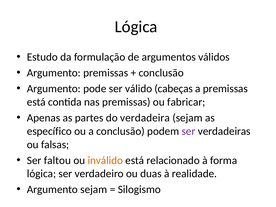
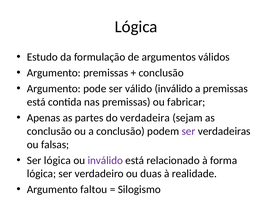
válido cabeças: cabeças -> inválido (174, 89)
específico: específico -> conclusão (49, 131)
Ser faltou: faltou -> lógica (57, 160)
inválido colour: orange -> purple (105, 160)
Argumento sejam: sejam -> faltou (94, 189)
